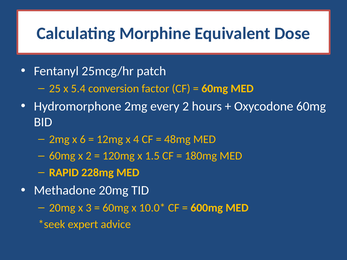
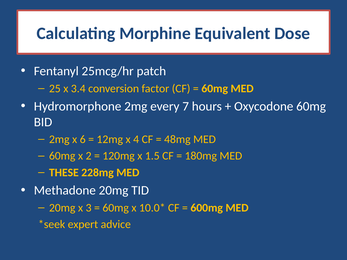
5.4: 5.4 -> 3.4 (78, 89)
every 2: 2 -> 7 (186, 106)
RAPID: RAPID -> THESE (64, 173)
